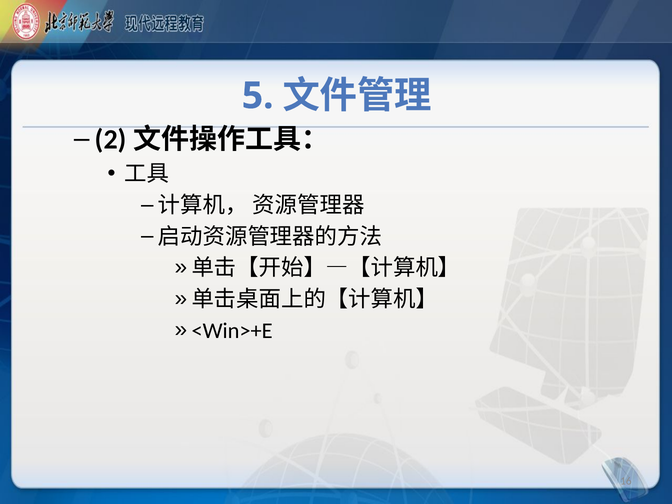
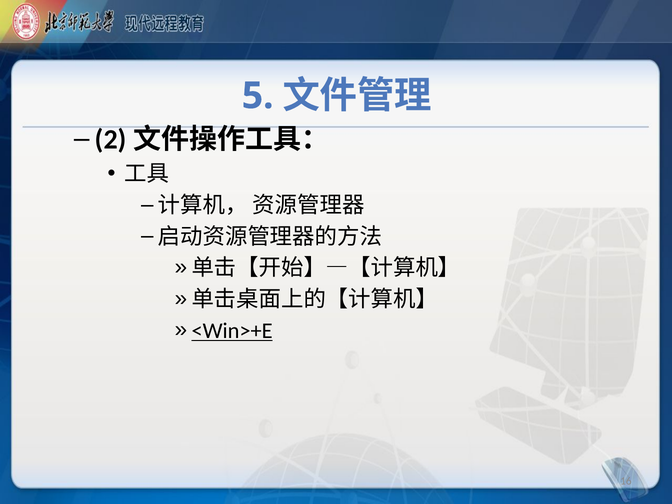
<Win>+E underline: none -> present (232, 331)
